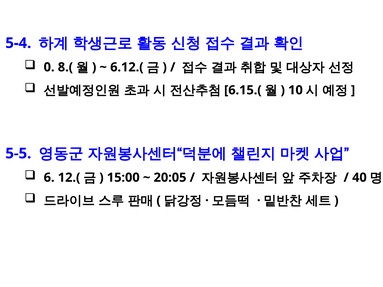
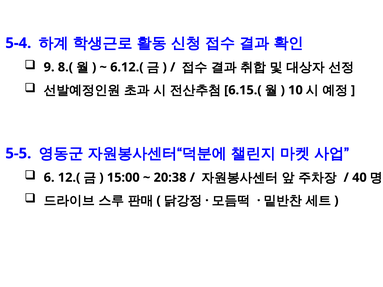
0: 0 -> 9 (49, 67)
20:05: 20:05 -> 20:38 (170, 178)
